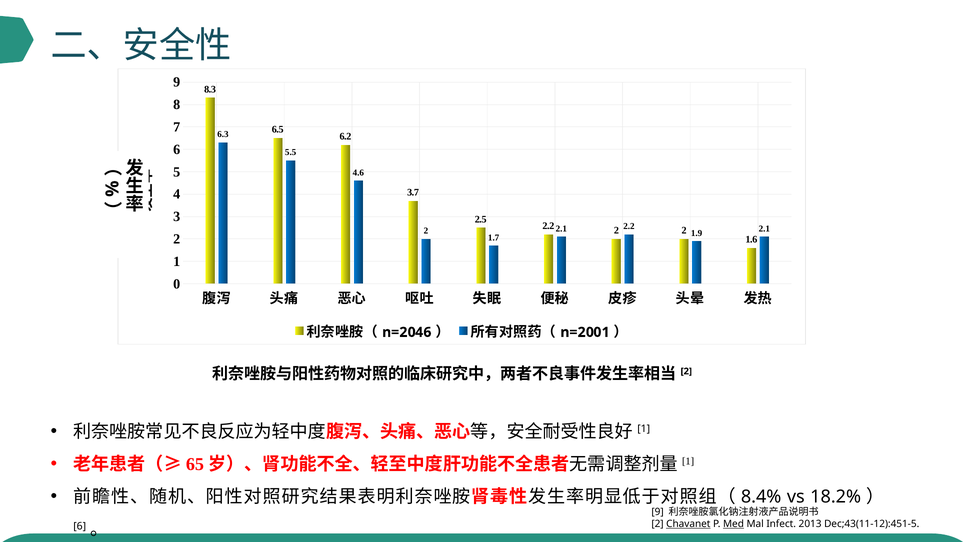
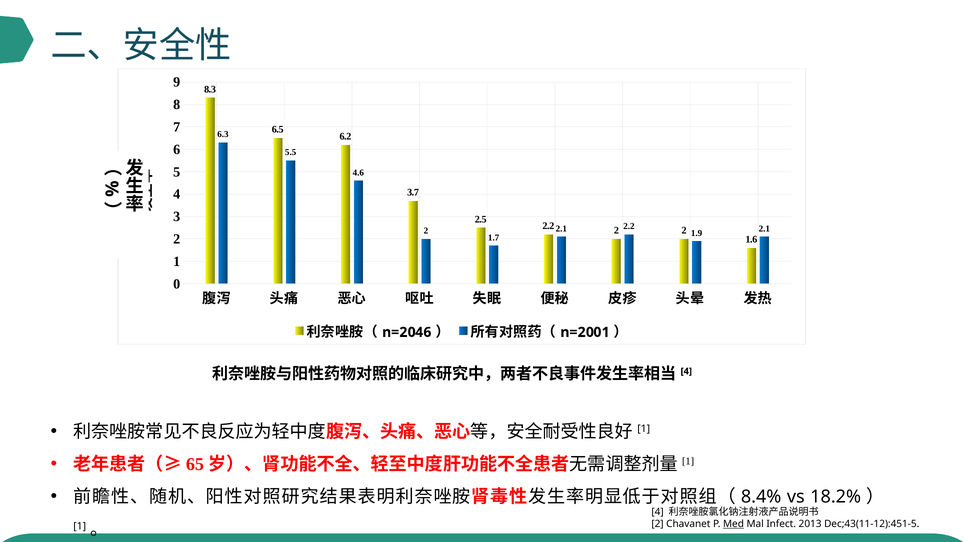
2: 2 -> 4 (686, 371)
9: 9 -> 4 (658, 512)
Chavanet underline: present -> none (688, 524)
6: 6 -> 1 (80, 526)
